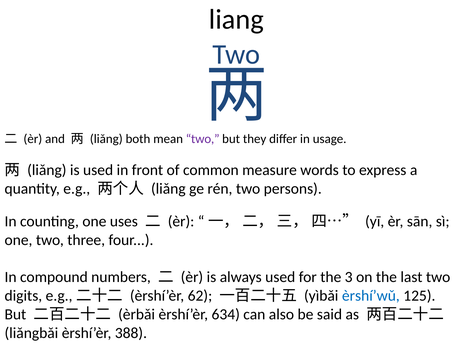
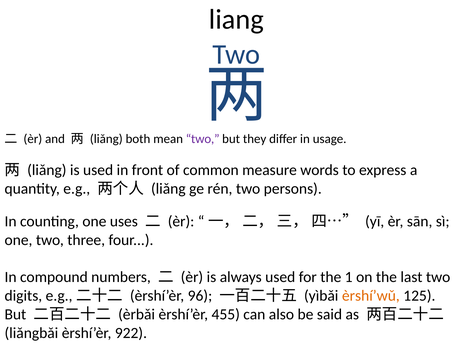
3: 3 -> 1 (349, 277)
62: 62 -> 96 (200, 296)
èrshí’wǔ colour: blue -> orange (371, 296)
634: 634 -> 455 (226, 314)
388: 388 -> 922 (131, 333)
